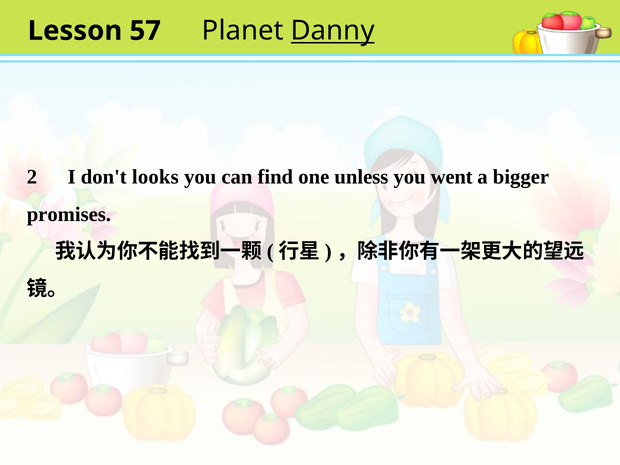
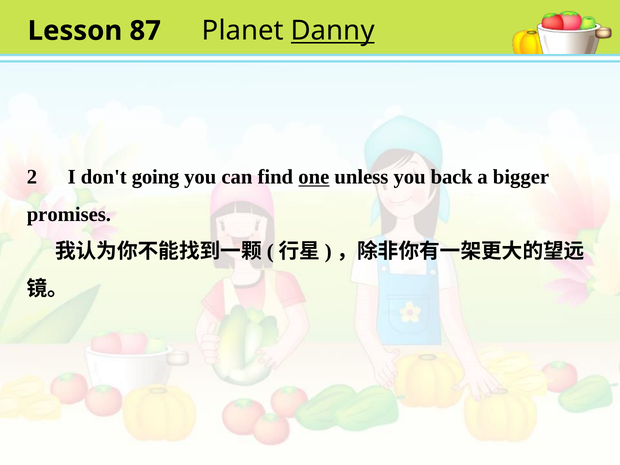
57: 57 -> 87 (145, 31)
looks: looks -> going (156, 177)
one underline: none -> present (314, 177)
went: went -> back (452, 177)
